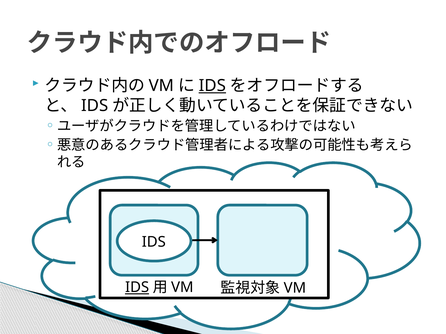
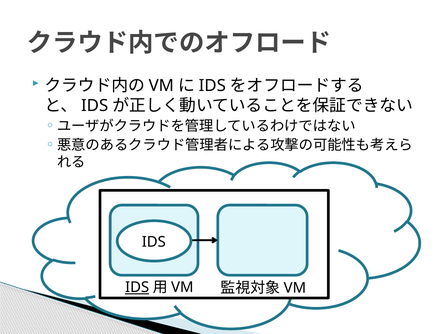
IDS underline: present -> none (212, 86)
